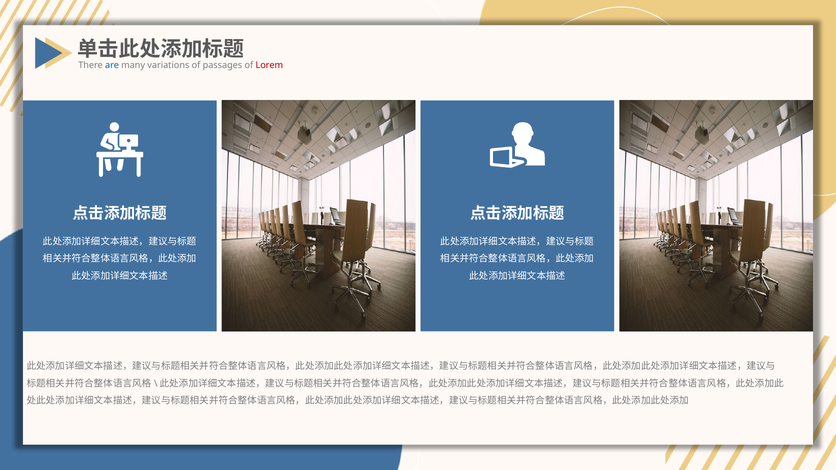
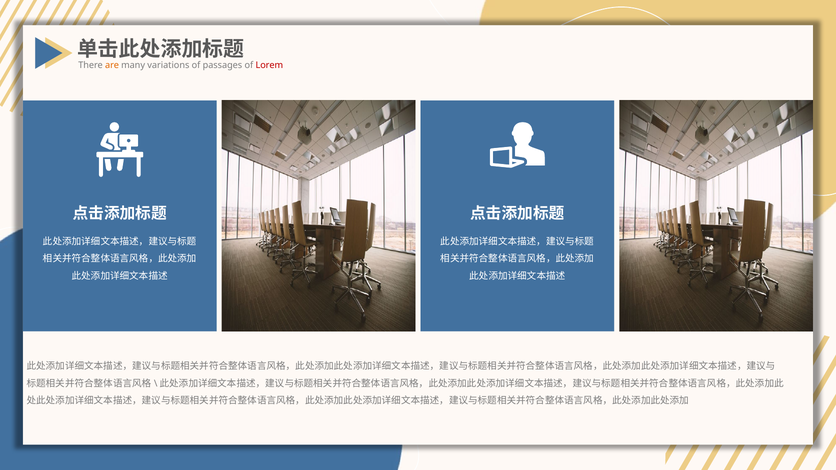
are colour: blue -> orange (112, 65)
